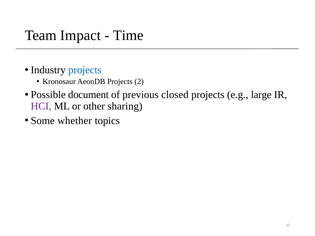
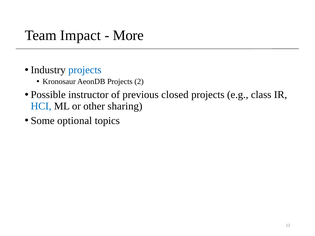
Time: Time -> More (128, 35)
document: document -> instructor (88, 95)
large: large -> class (261, 95)
HCI colour: purple -> blue (41, 106)
whether: whether -> optional (75, 121)
